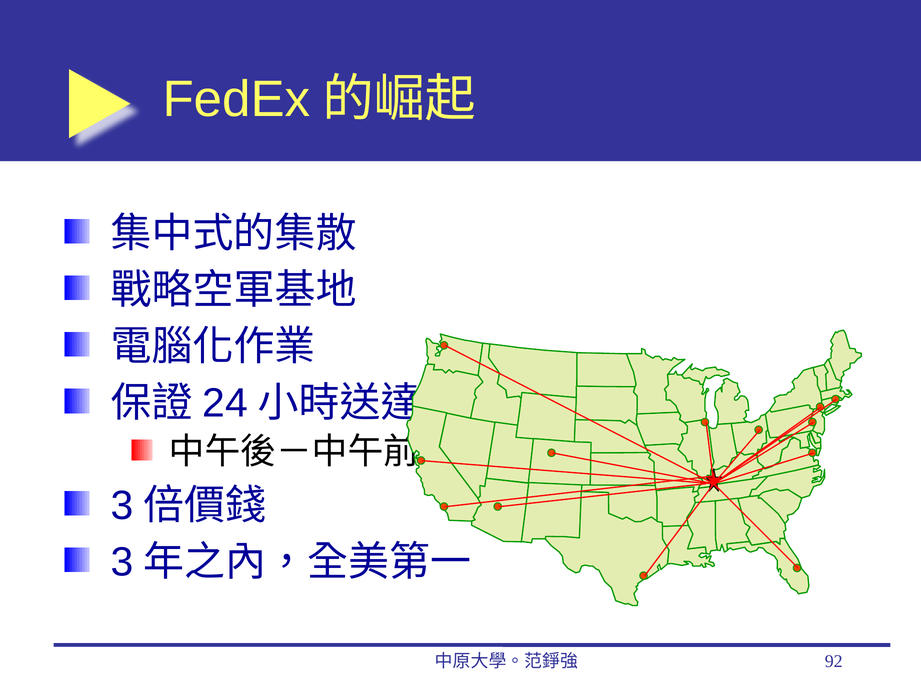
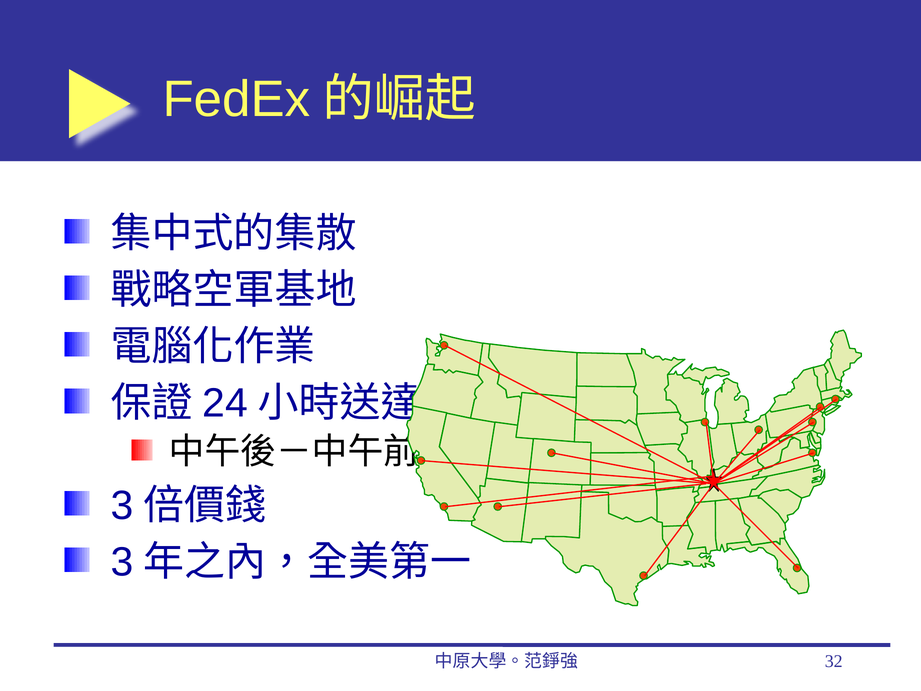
92: 92 -> 32 (834, 661)
